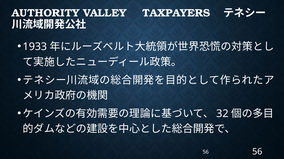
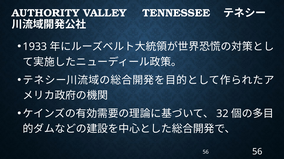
TAXPAYERS: TAXPAYERS -> TENNESSEE (176, 13)
